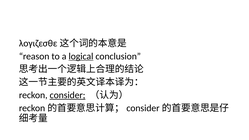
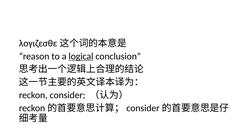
consider underline: present -> none (68, 95)
